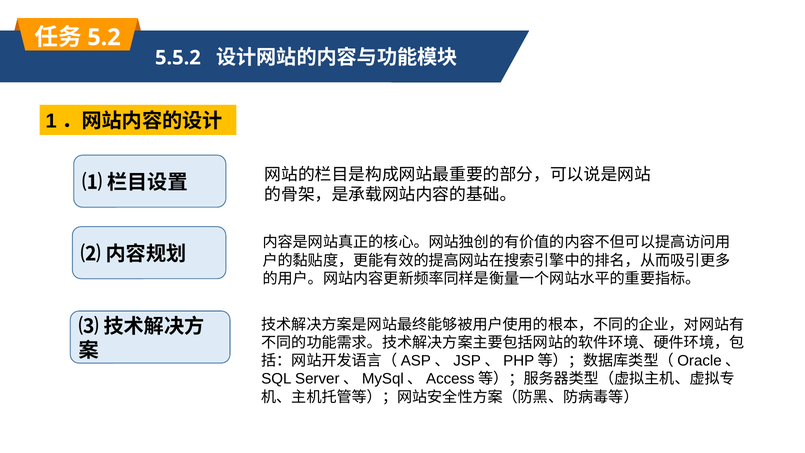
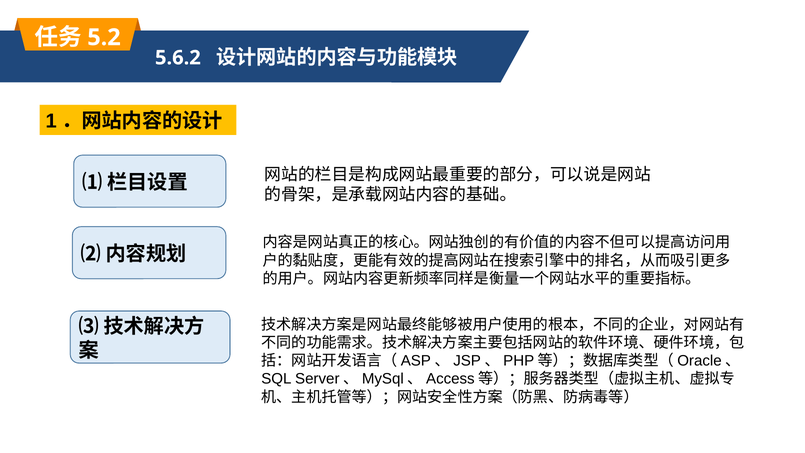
5.5.2: 5.5.2 -> 5.6.2 (178, 58)
